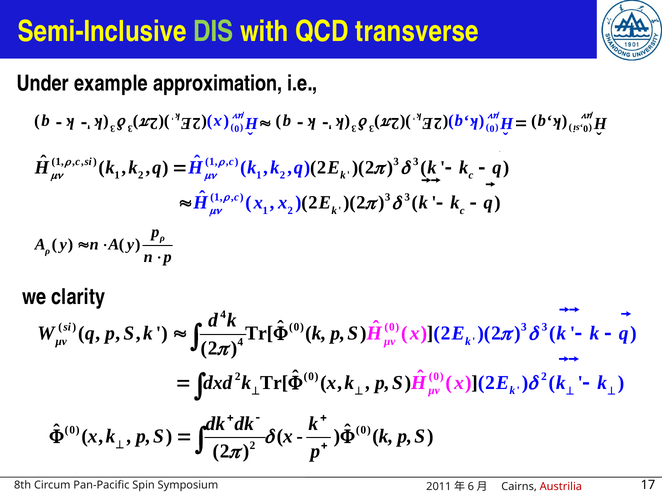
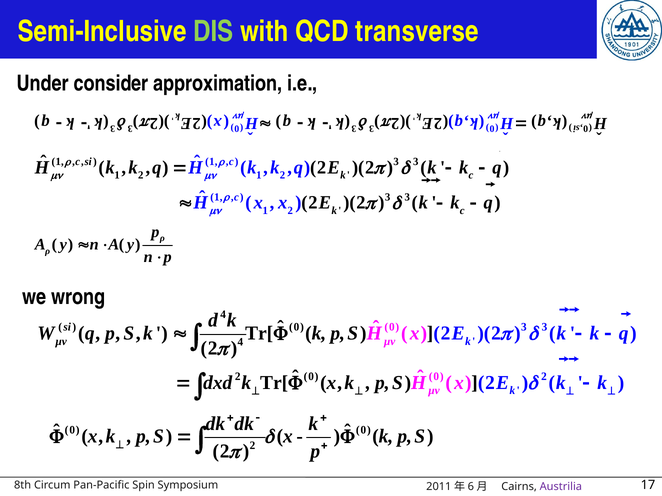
example: example -> consider (111, 84)
clarity: clarity -> wrong (78, 297)
Austrilia colour: red -> purple (561, 487)
